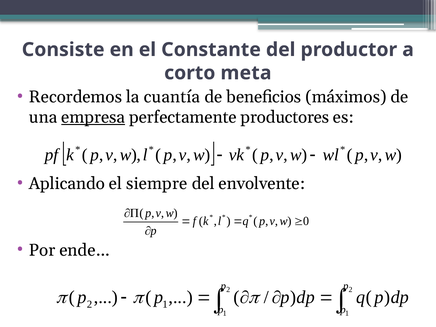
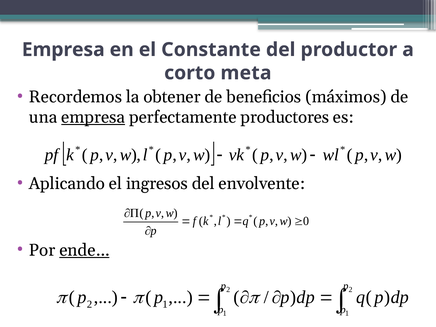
Consiste: Consiste -> Empresa (63, 50)
cuantía: cuantía -> obtener (172, 97)
siempre: siempre -> ingresos (157, 184)
ende… underline: none -> present (84, 250)
